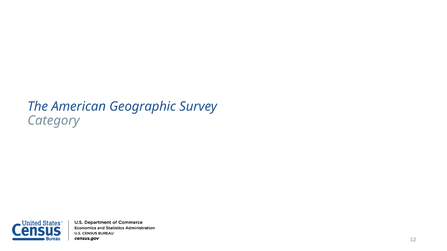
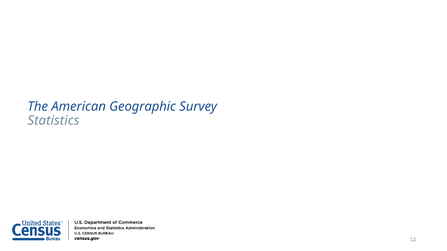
Category: Category -> Statistics (54, 121)
